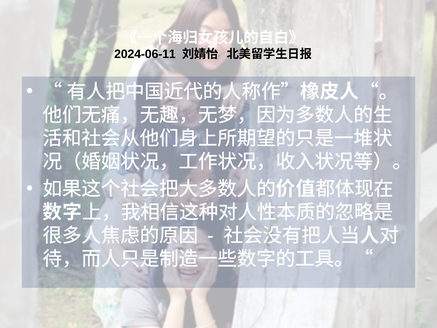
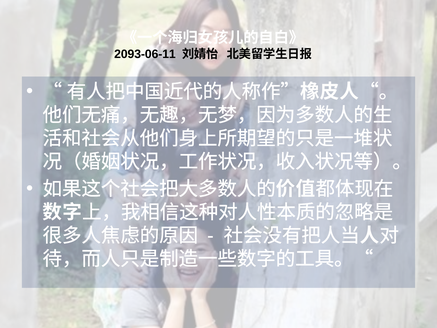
2024-06-11: 2024-06-11 -> 2093-06-11 (145, 54)
